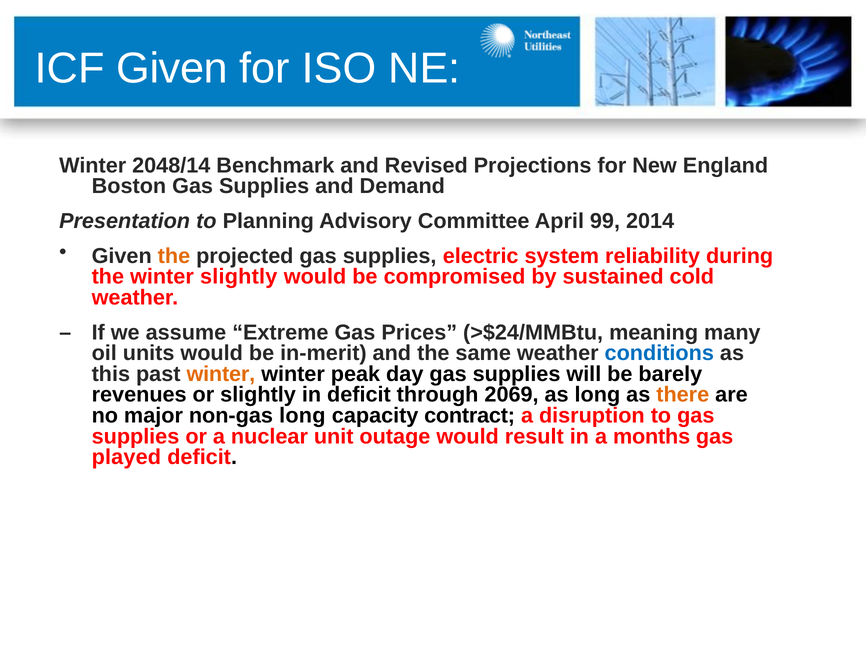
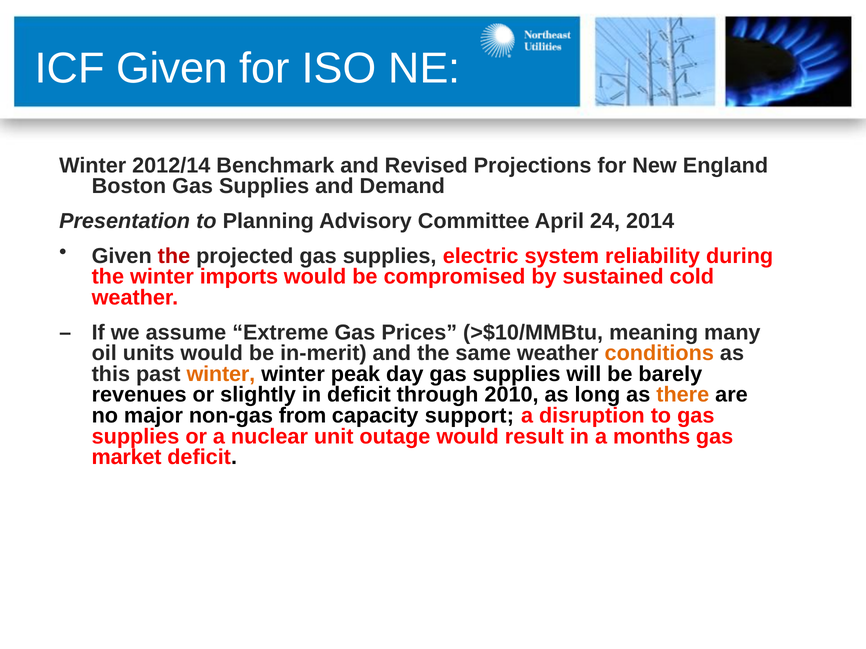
2048/14: 2048/14 -> 2012/14 (171, 166)
99: 99 -> 24 (605, 221)
the colour: orange -> red (174, 256)
winter slightly: slightly -> imports (239, 277)
>$24/MMBtu: >$24/MMBtu -> >$10/MMBtu (533, 333)
conditions colour: blue -> orange (659, 354)
2069: 2069 -> 2010 (512, 395)
non-gas long: long -> from (303, 416)
contract: contract -> support (469, 416)
played: played -> market (127, 457)
